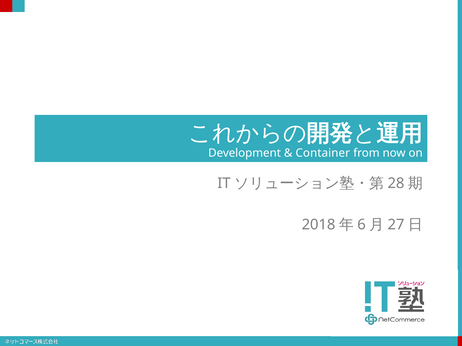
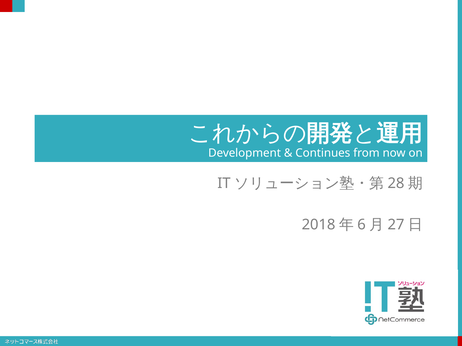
Container: Container -> Continues (323, 153)
